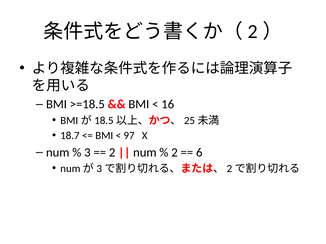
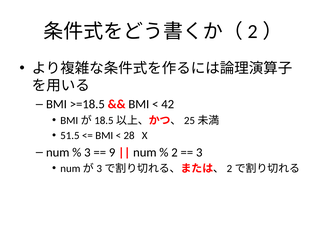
16: 16 -> 42 (168, 104)
18.7: 18.7 -> 51.5 (70, 136)
97: 97 -> 28 (129, 136)
2: 2 -> 9 (112, 153)
6: 6 -> 3 (199, 153)
